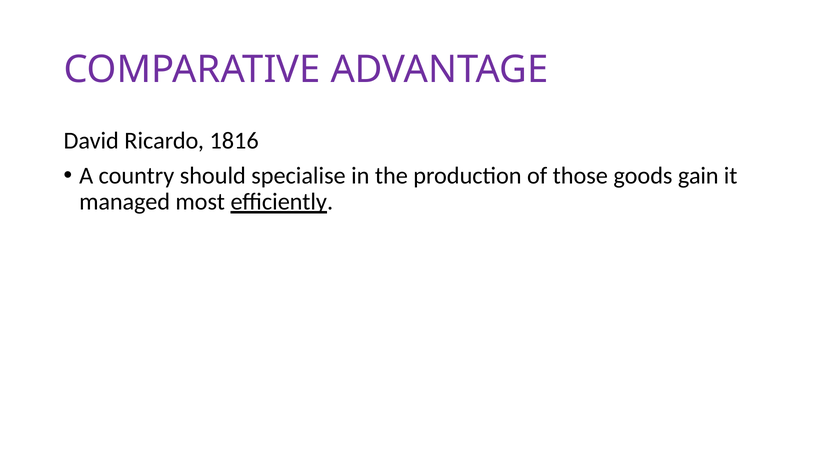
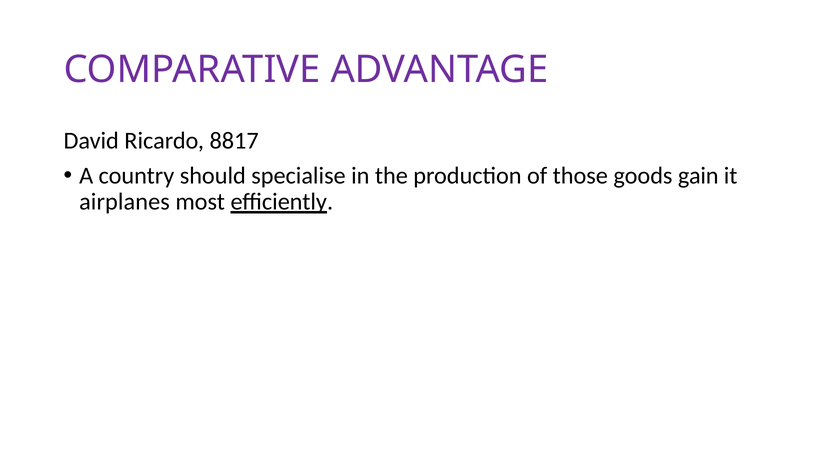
1816: 1816 -> 8817 (234, 141)
managed: managed -> airplanes (124, 202)
